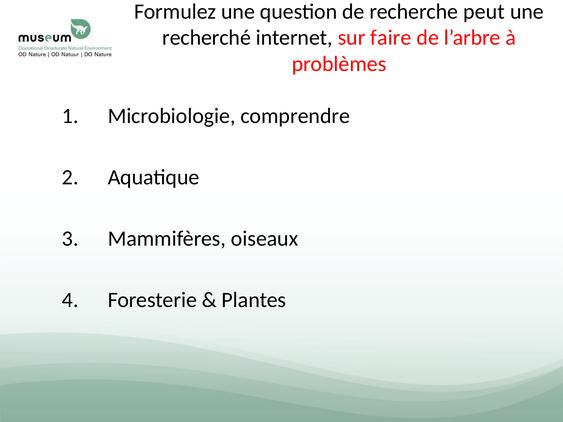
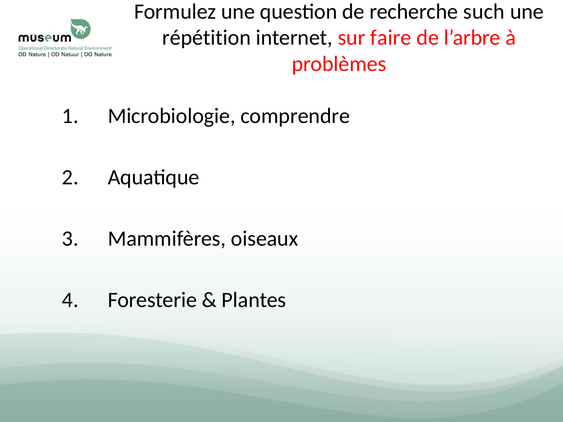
peut: peut -> such (484, 11)
recherché: recherché -> répétition (207, 38)
